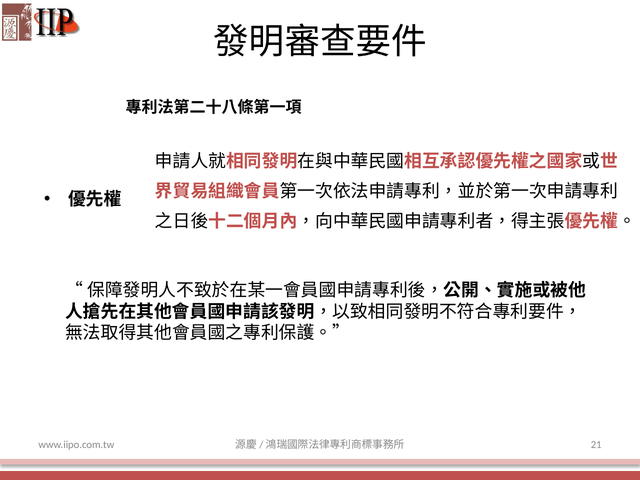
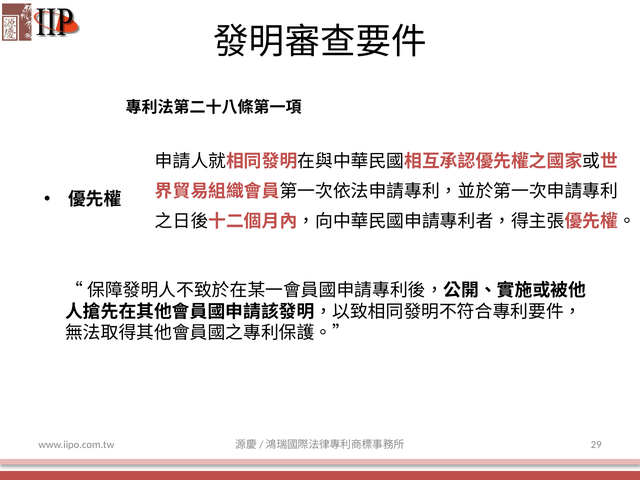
21: 21 -> 29 (596, 445)
